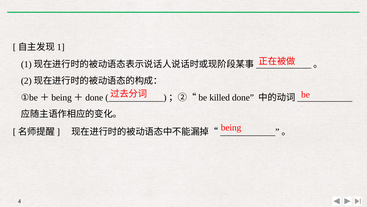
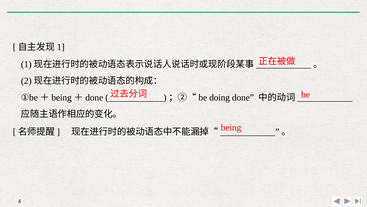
killed: killed -> doing (220, 97)
